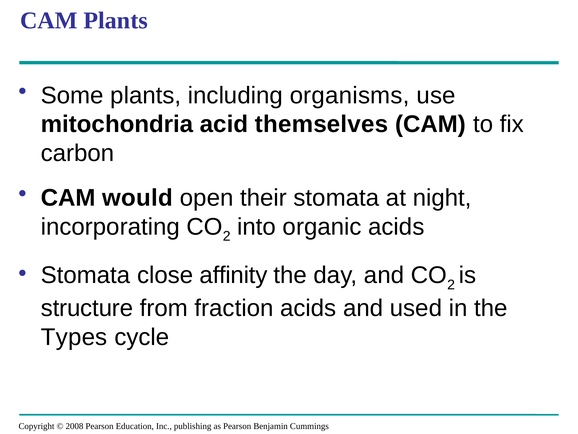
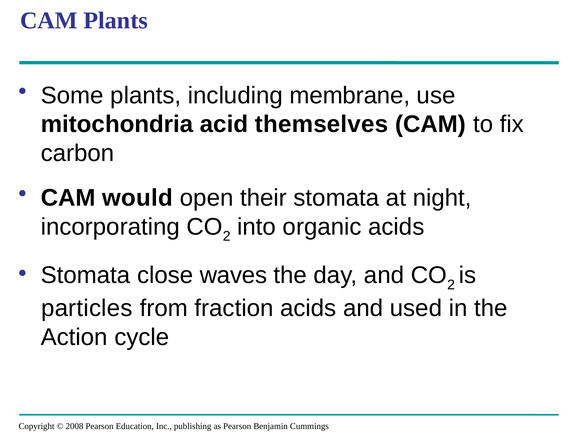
organisms: organisms -> membrane (350, 95)
affinity: affinity -> waves (233, 275)
structure: structure -> particles (87, 308)
Types: Types -> Action (74, 337)
